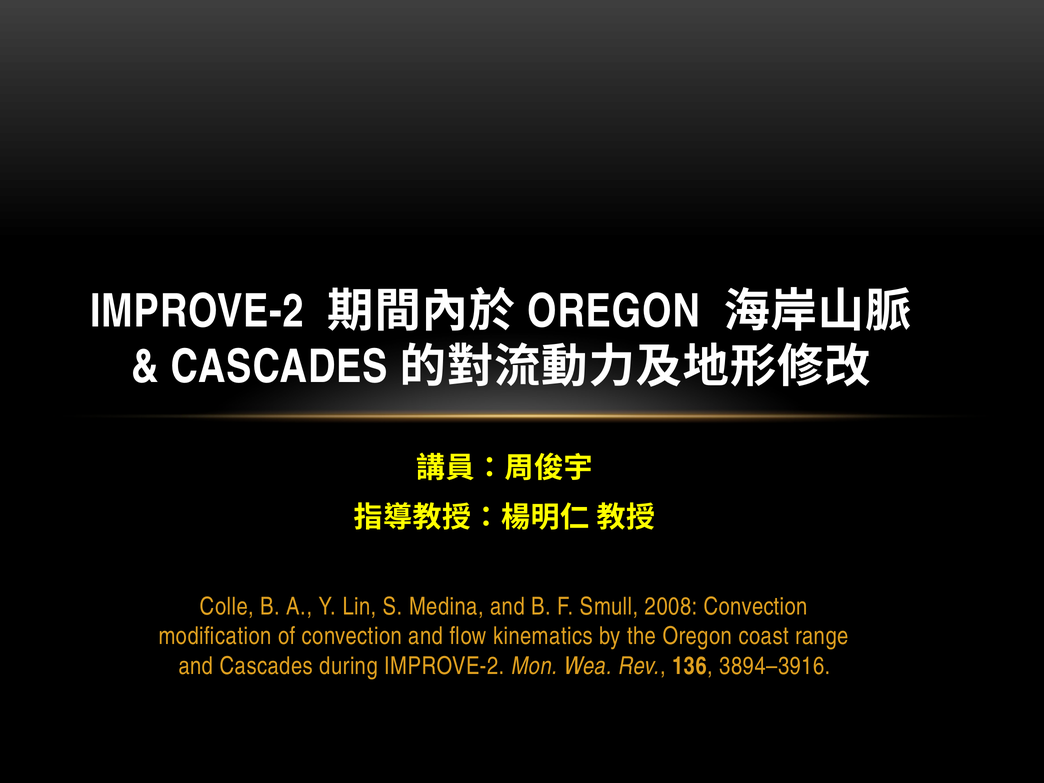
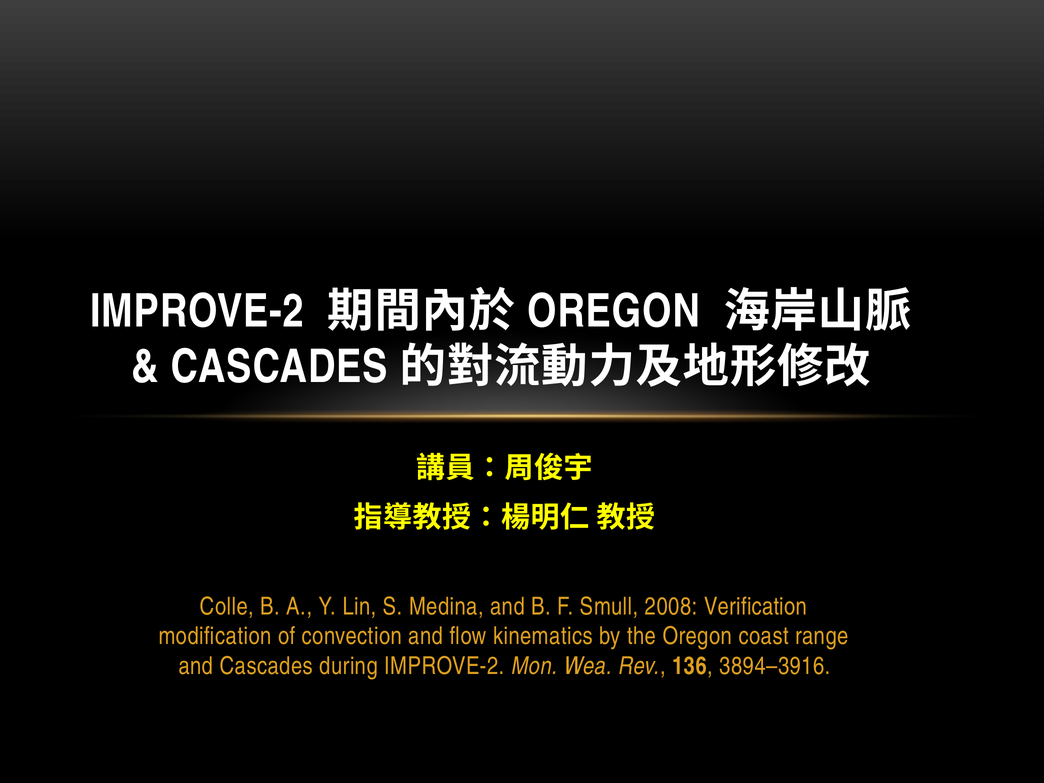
2008 Convection: Convection -> Verification (756, 607)
